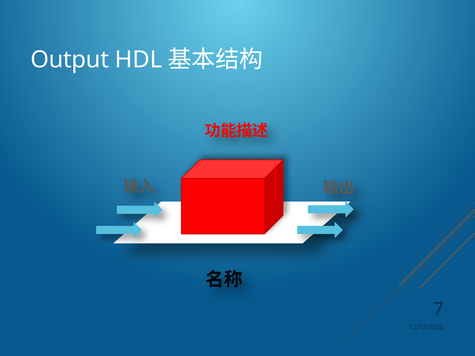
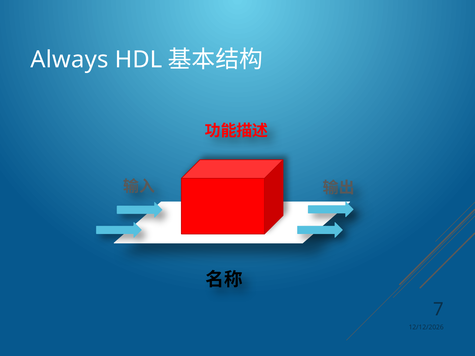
Output: Output -> Always (69, 60)
